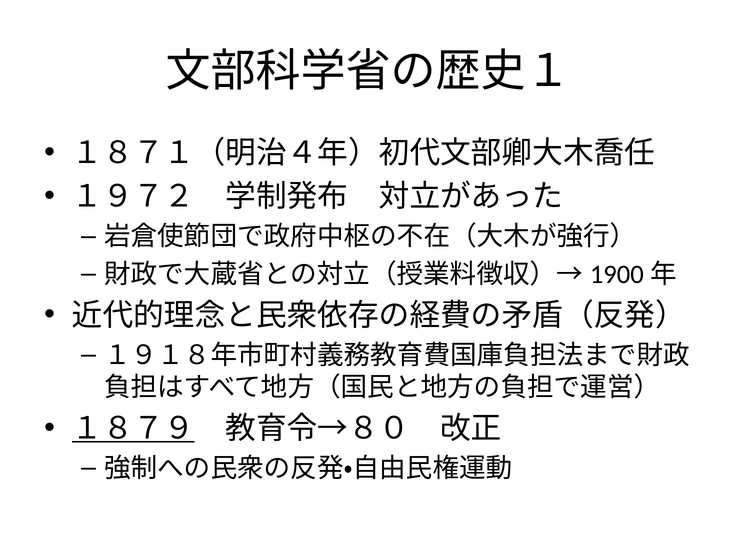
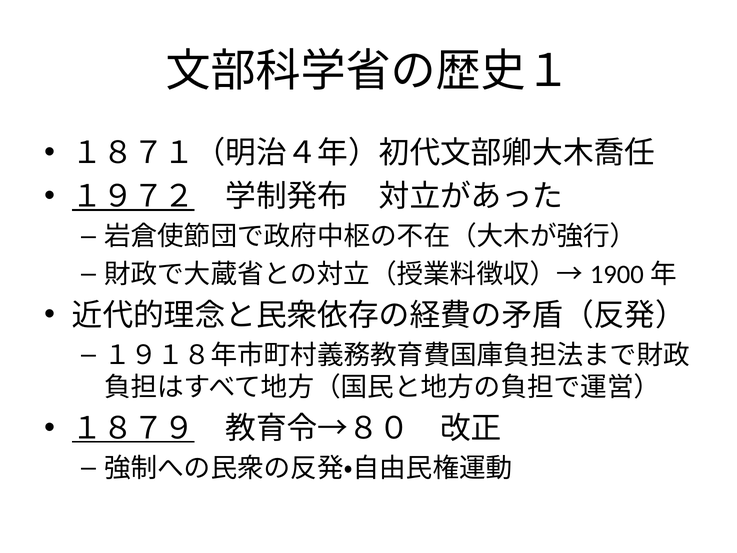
１９７２ underline: none -> present (133, 197)
